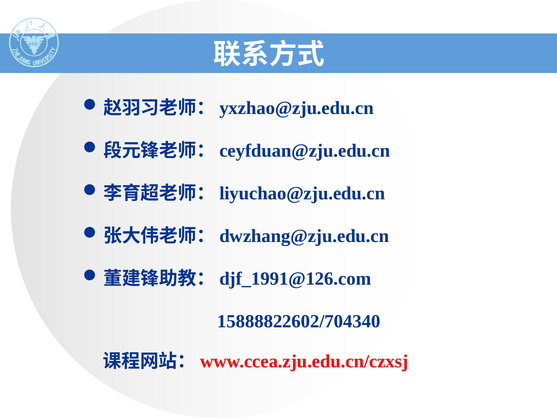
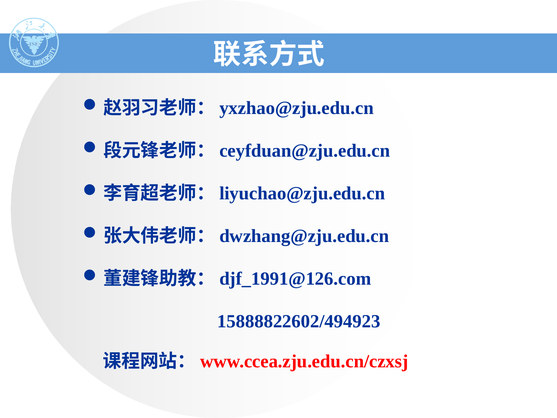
15888822602/704340: 15888822602/704340 -> 15888822602/494923 (299, 321)
